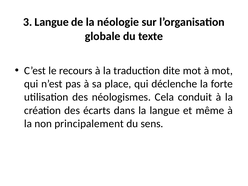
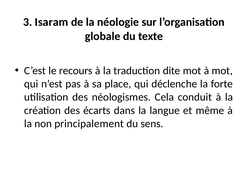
3 Langue: Langue -> Isaram (52, 22)
